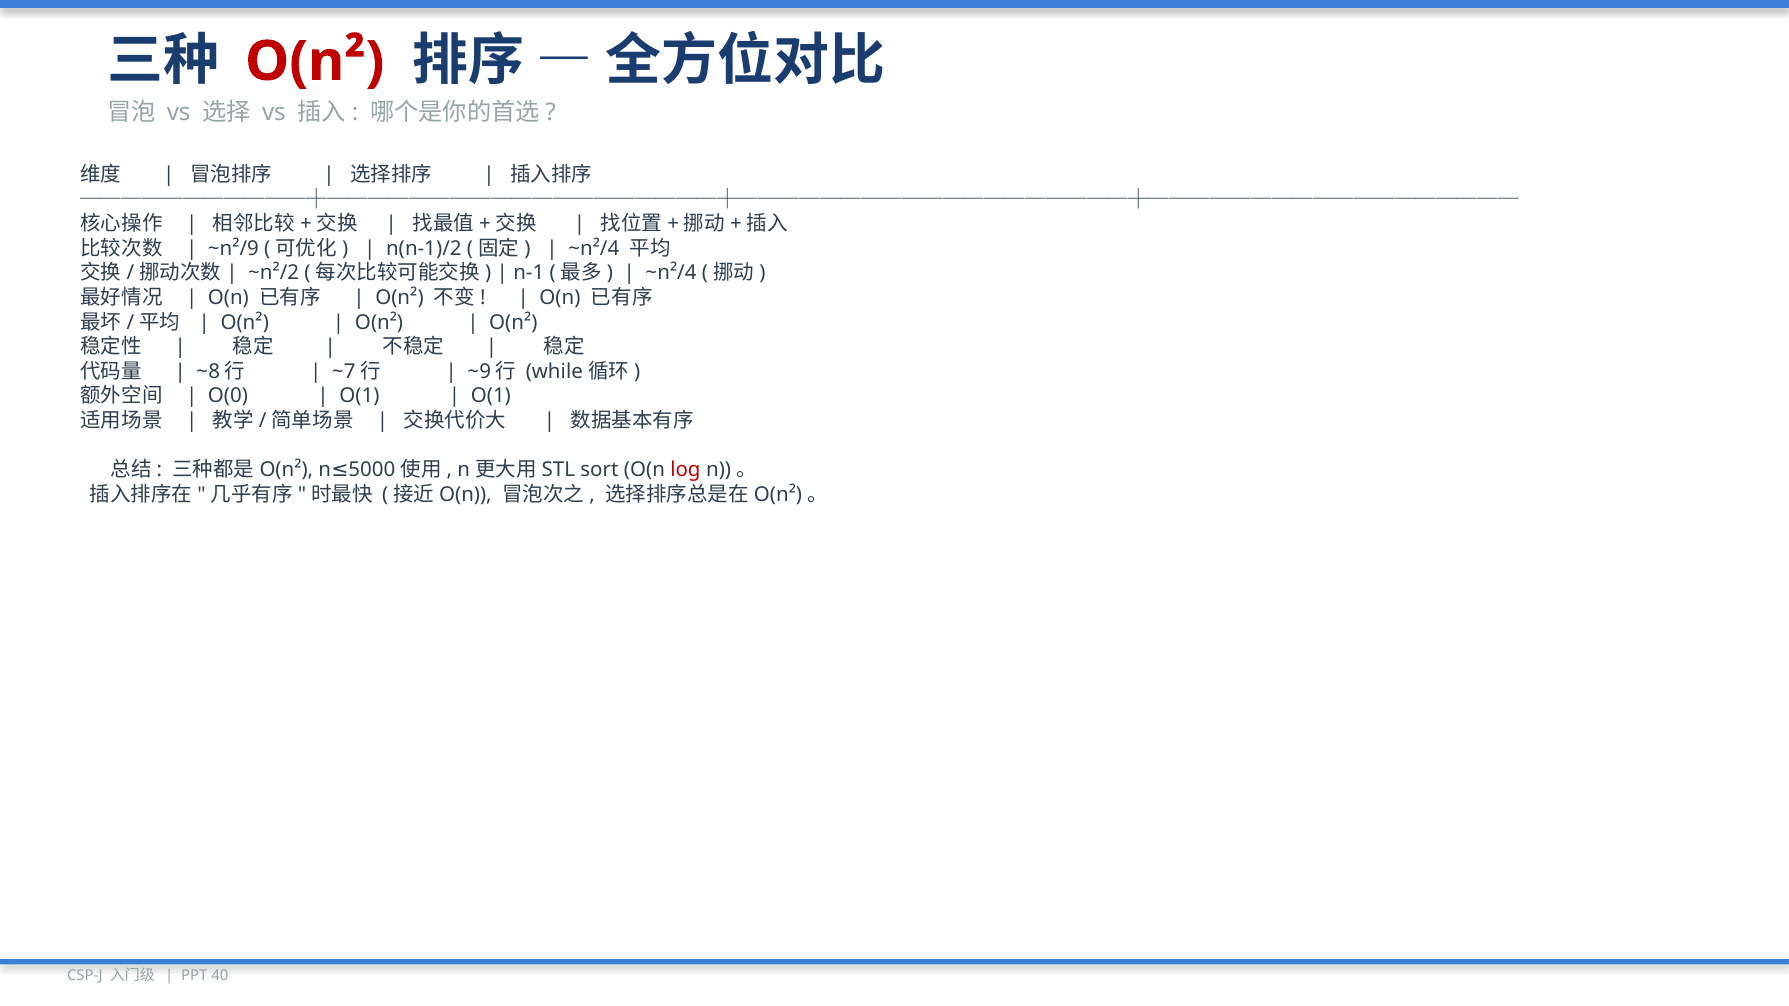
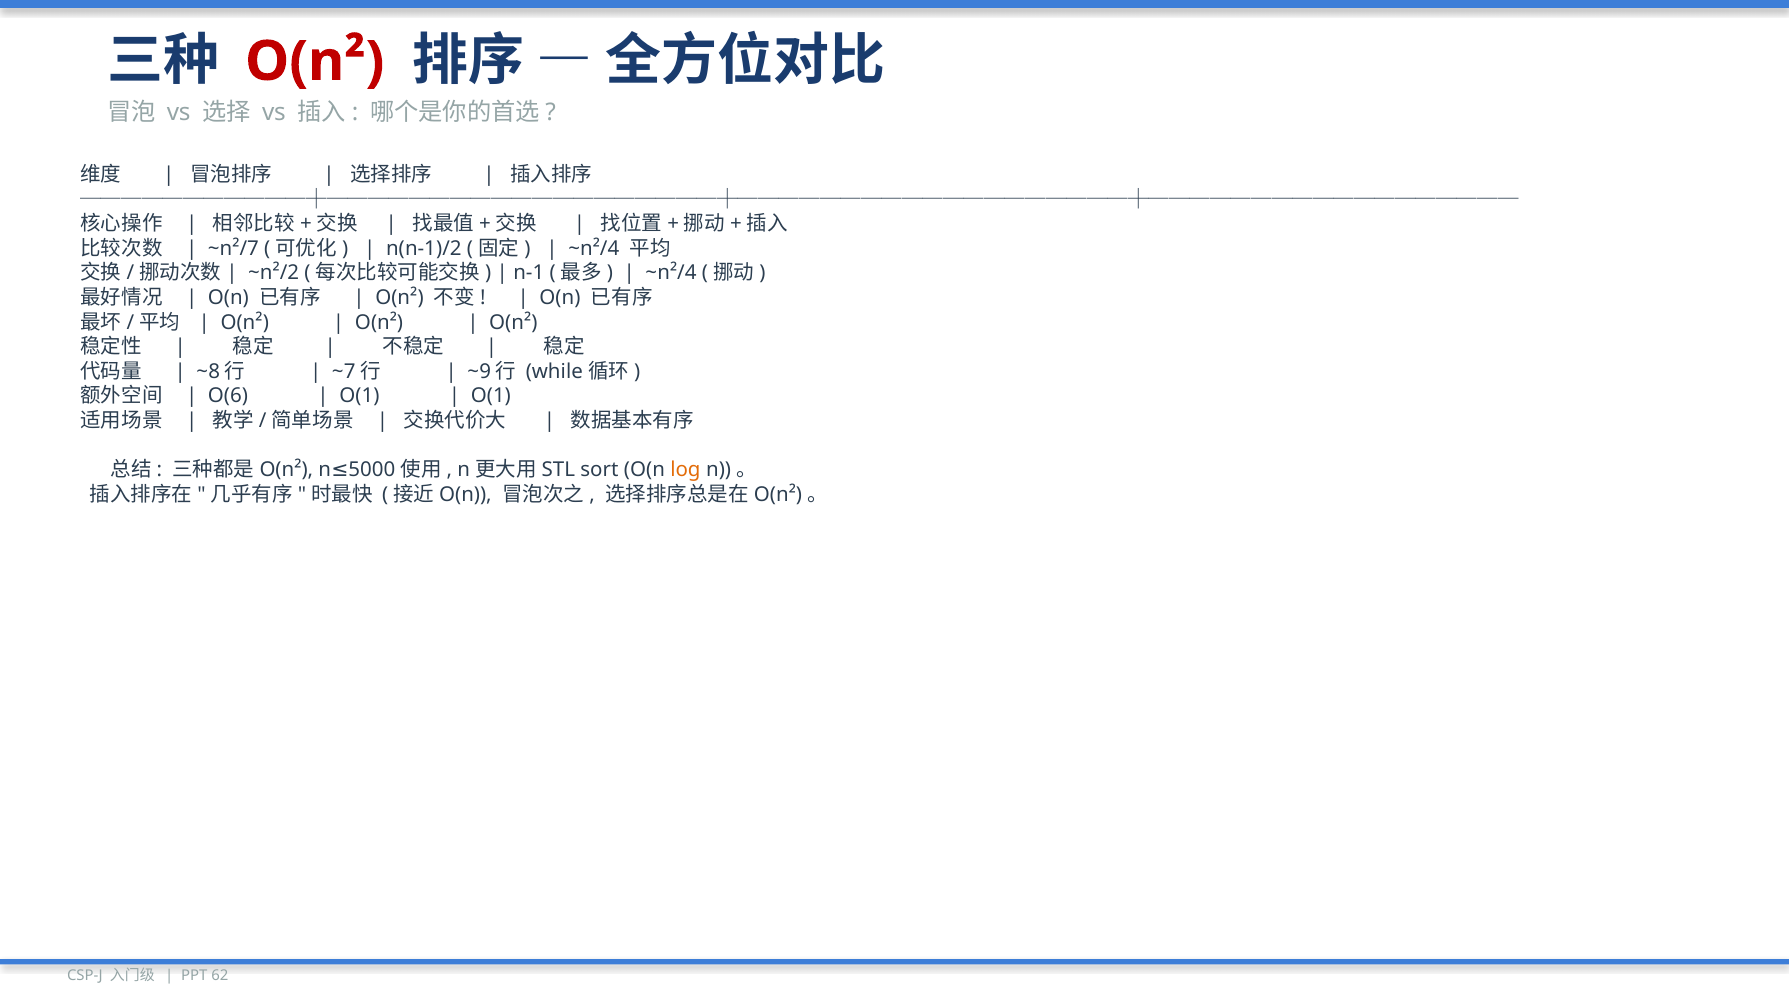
~n²/9: ~n²/9 -> ~n²/7 (233, 249)
O(0: O(0 -> O(6 (228, 396)
log colour: red -> orange (685, 470)
40: 40 -> 62 (220, 976)
